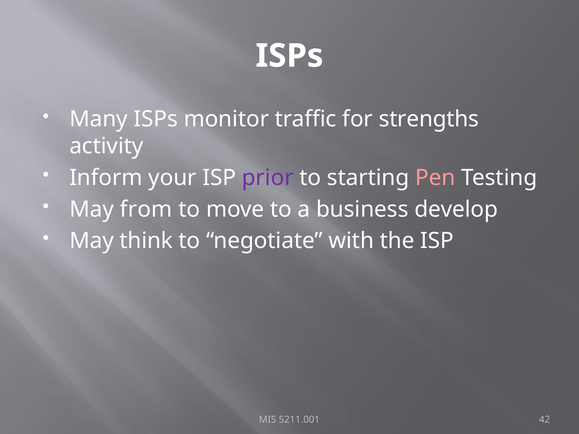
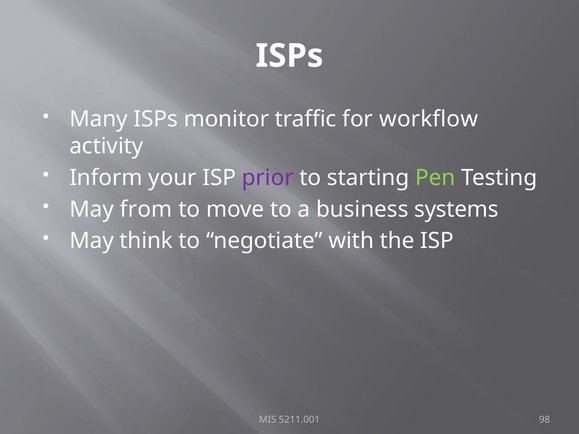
strengths: strengths -> workflow (429, 119)
Pen colour: pink -> light green (435, 178)
develop: develop -> systems (456, 209)
42: 42 -> 98 (545, 420)
